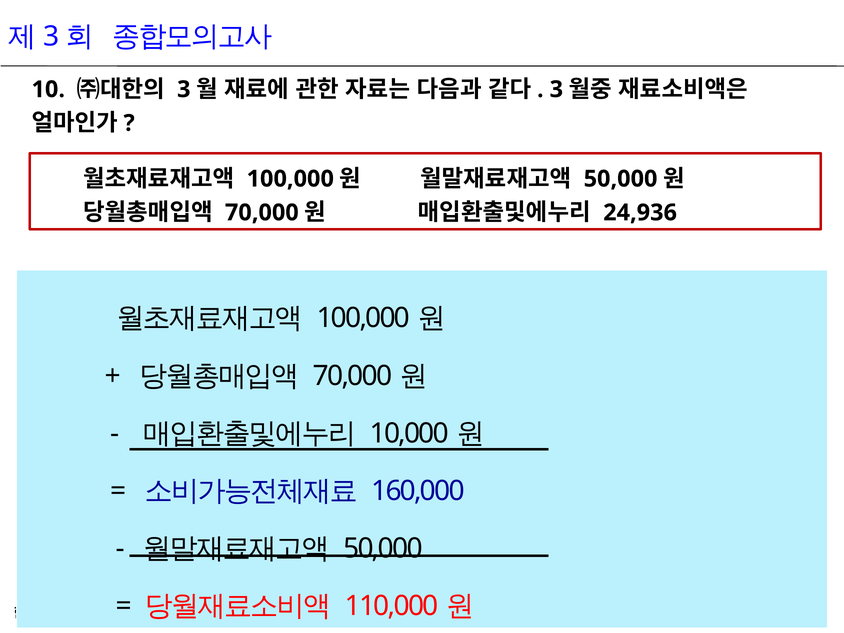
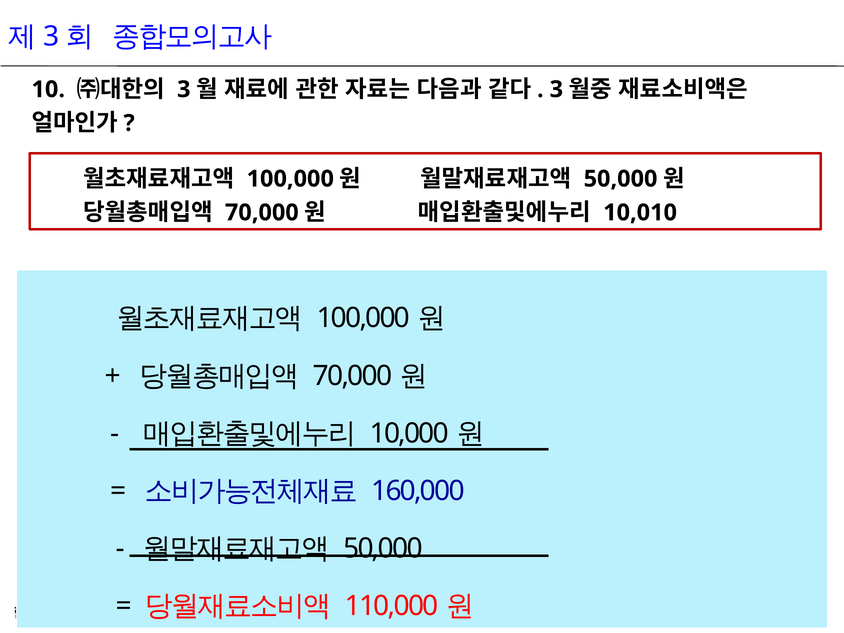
24,936: 24,936 -> 10,010 (640, 213)
